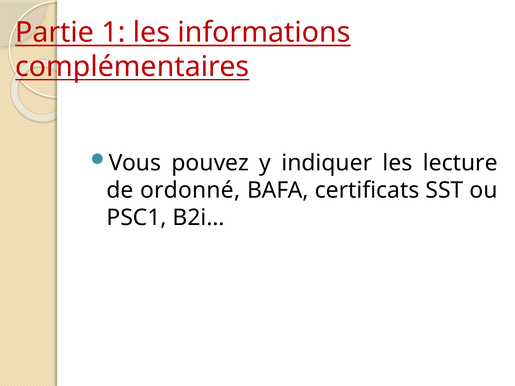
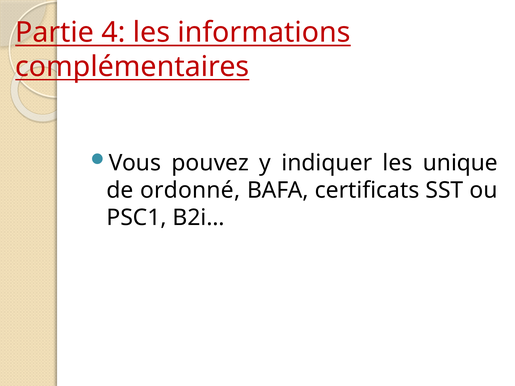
1: 1 -> 4 (113, 32)
lecture: lecture -> unique (460, 163)
